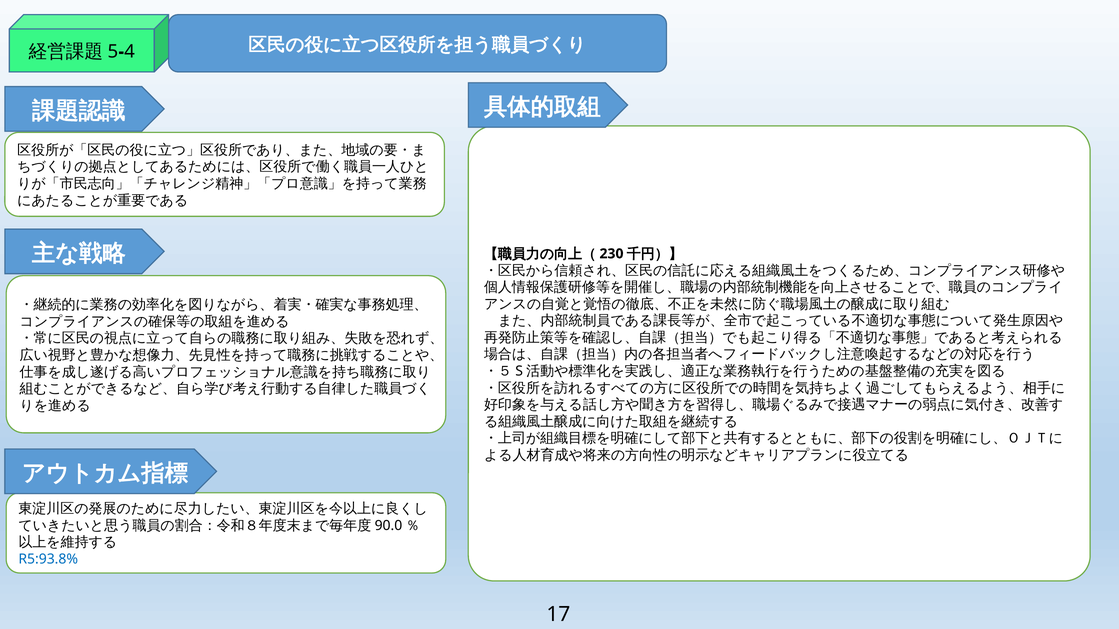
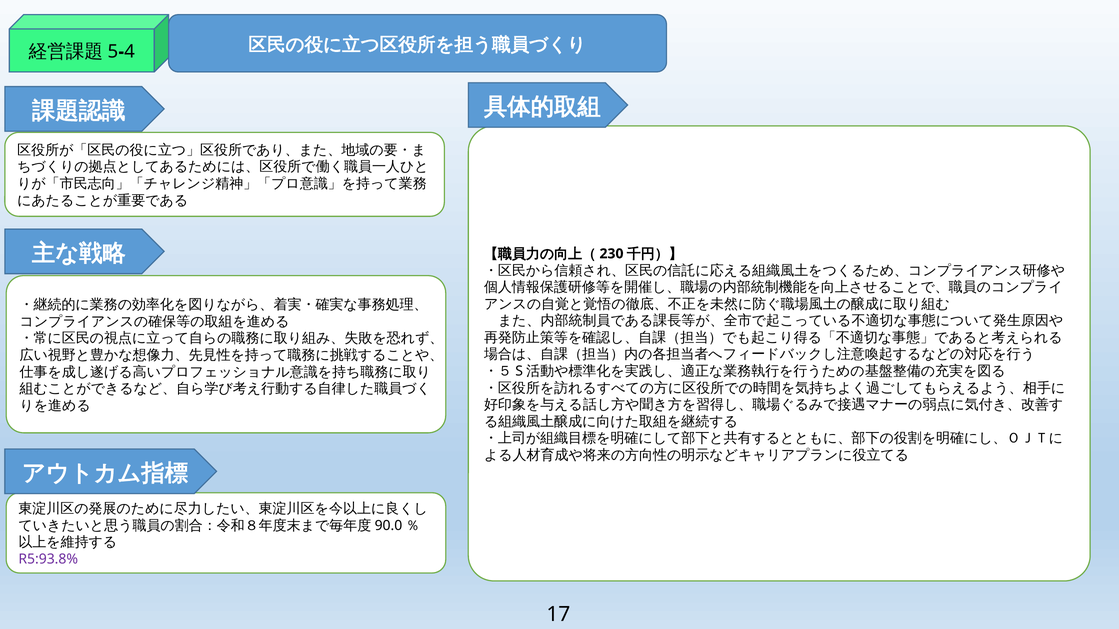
R5:93.8% colour: blue -> purple (48, 559)
